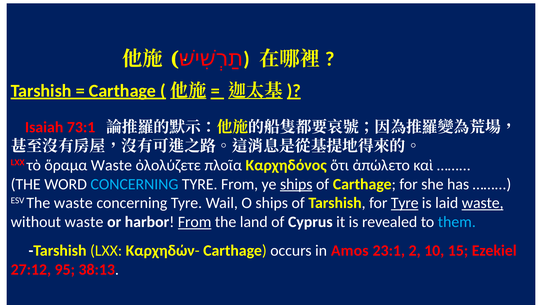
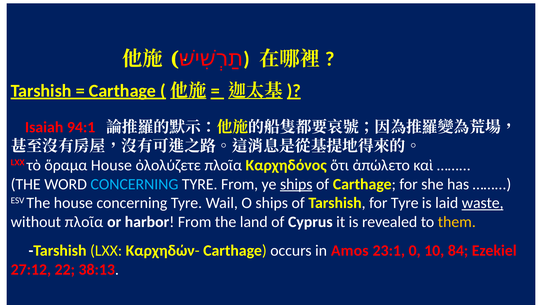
73:1: 73:1 -> 94:1 (81, 127)
ὅραμα Waste: Waste -> House (111, 165)
The waste: waste -> house (73, 203)
Tyre underline: present -> none (405, 203)
without waste: waste -> πλοῖα (84, 222)
From underline: present -> none (195, 222)
them colour: light blue -> yellow (457, 222)
2: 2 -> 0 (415, 251)
15: 15 -> 84 (458, 251)
95: 95 -> 22 (65, 270)
